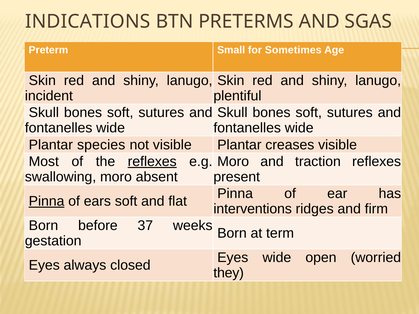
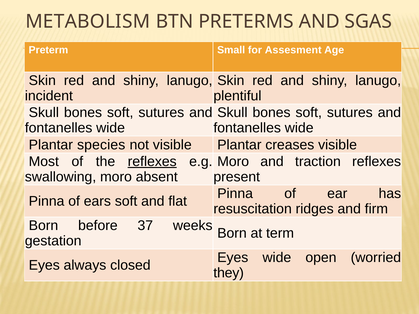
INDICATIONS: INDICATIONS -> METABOLISM (88, 22)
Sometimes: Sometimes -> Assesment (293, 50)
Pinna underline: present -> none (47, 201)
interventions: interventions -> resuscitation (253, 209)
